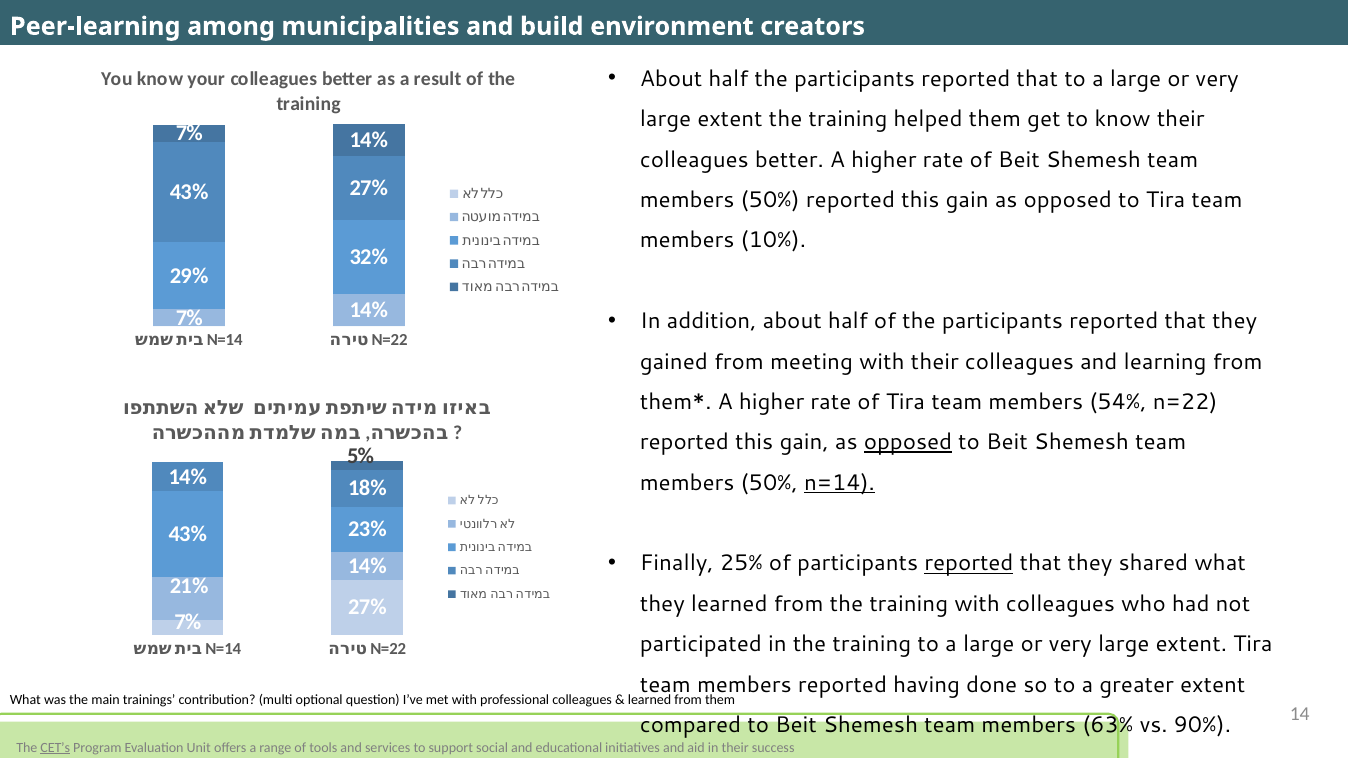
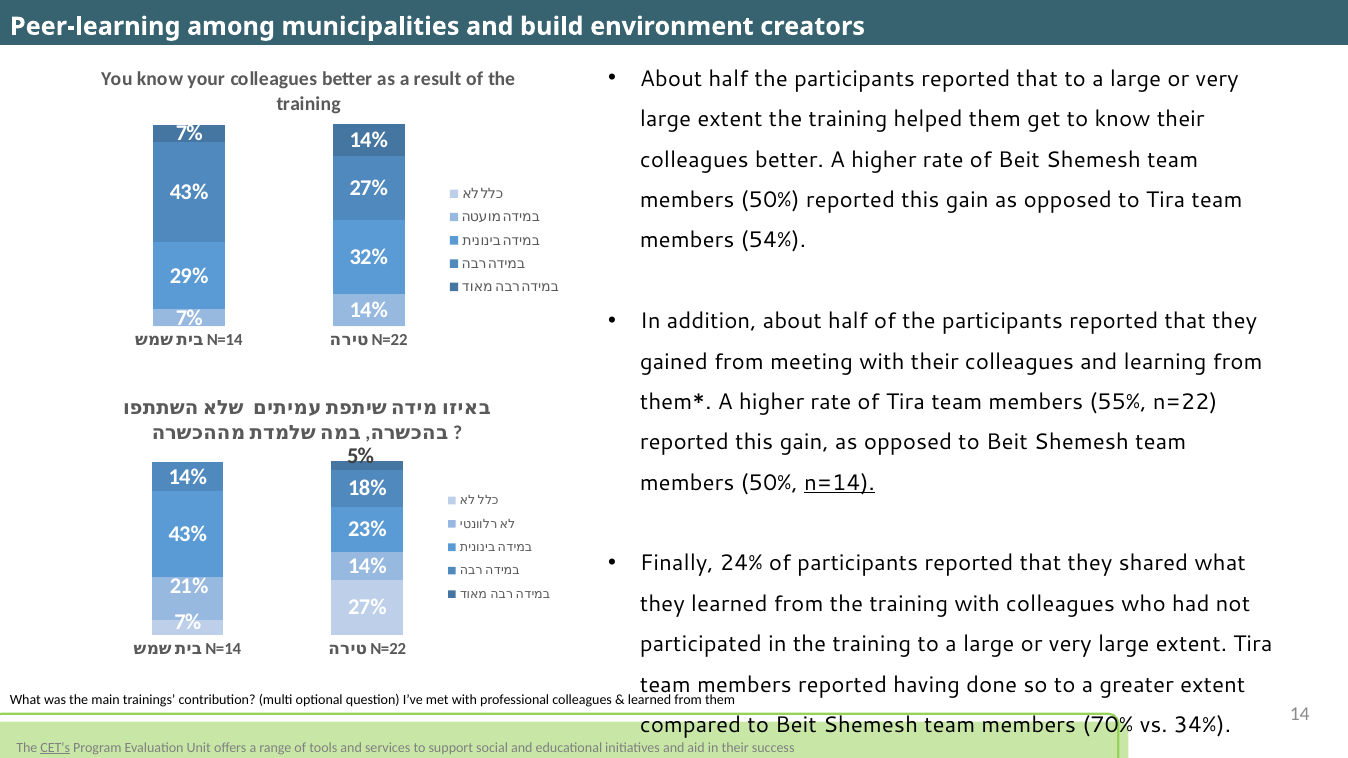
10%: 10% -> 54% (773, 241)
54%: 54% -> 55% (1118, 402)
opposed underline: present -> none (908, 443)
25%: 25% -> 24% (741, 564)
reported underline: present -> none (969, 564)
63%: 63% -> 70% (1108, 725)
90%: 90% -> 34% (1202, 725)
